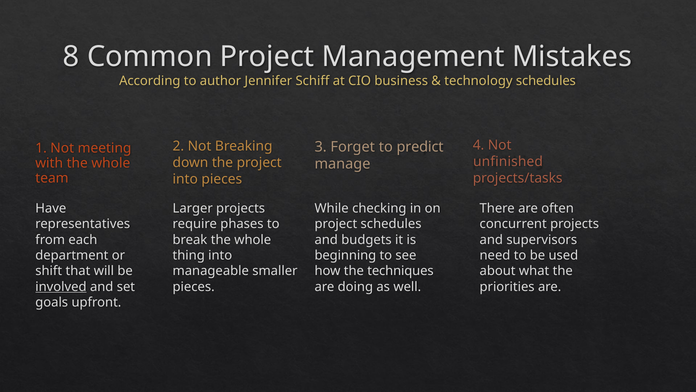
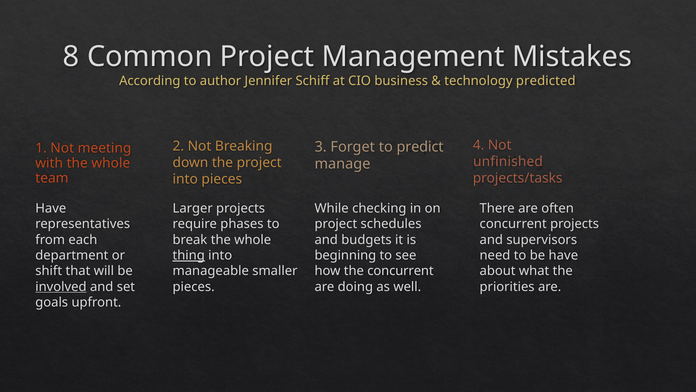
technology schedules: schedules -> predicted (546, 81)
thing underline: none -> present (189, 255)
be used: used -> have (563, 255)
the techniques: techniques -> concurrent (400, 271)
